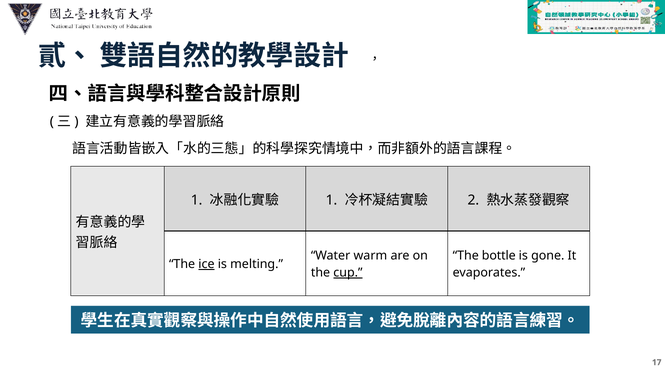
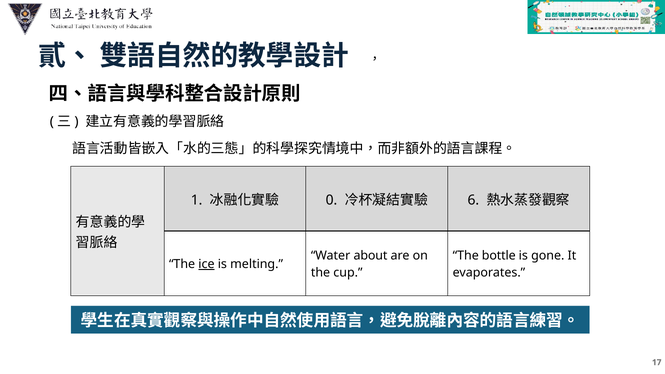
1: 1 -> 0 (332, 200)
2: 2 -> 6 (473, 200)
warm: warm -> about (370, 256)
cup underline: present -> none (348, 273)
